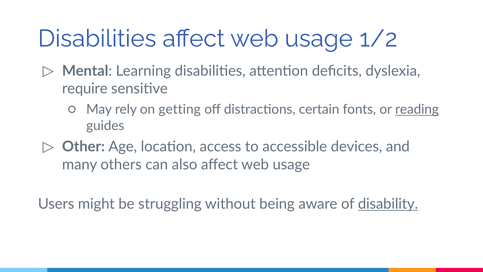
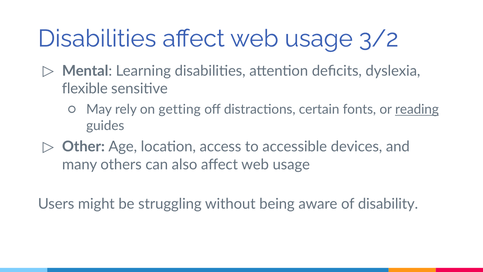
1/2: 1/2 -> 3/2 (379, 39)
require: require -> flexible (85, 89)
disability underline: present -> none (388, 204)
